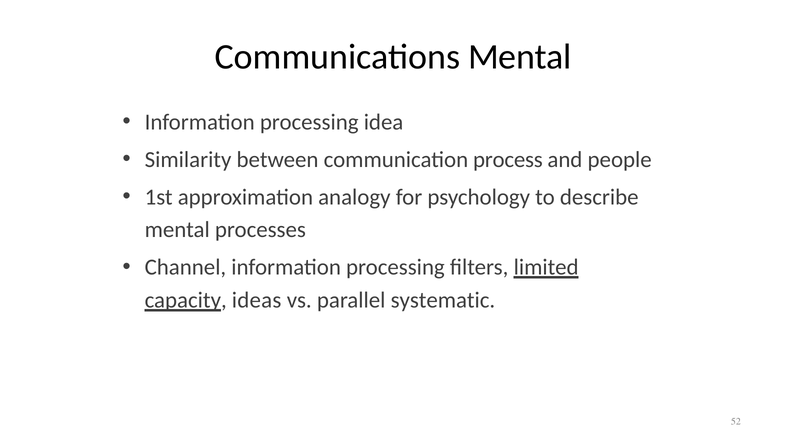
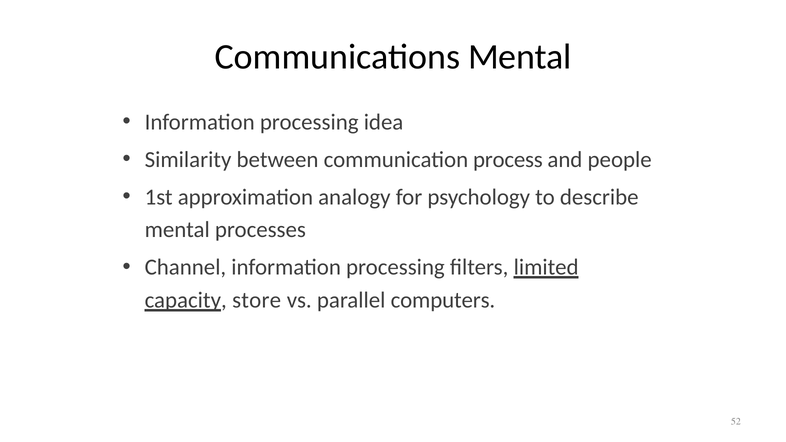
ideas: ideas -> store (257, 300)
systematic: systematic -> computers (443, 300)
